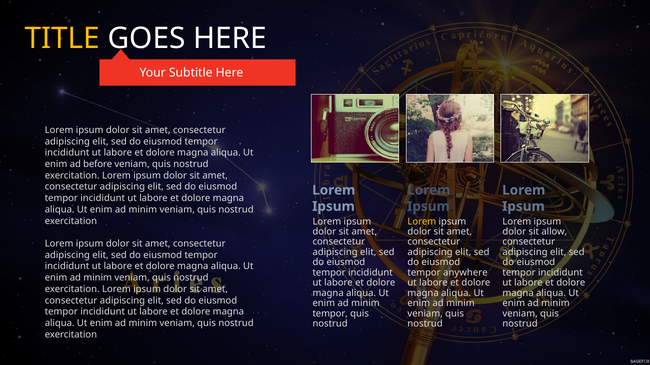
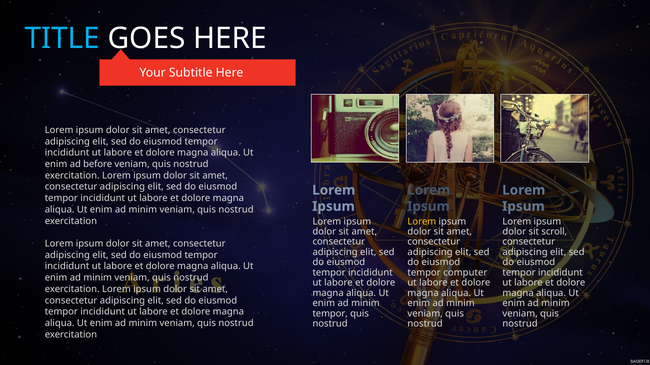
TITLE colour: yellow -> light blue (62, 39)
allow: allow -> scroll (554, 232)
anywhere: anywhere -> computer (465, 273)
